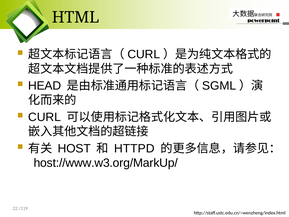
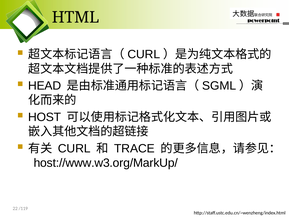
CURL: CURL -> HOST (45, 117)
HOST: HOST -> CURL (74, 148)
HTTPD: HTTPD -> TRACE (134, 148)
